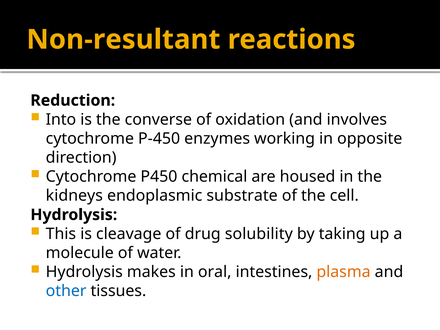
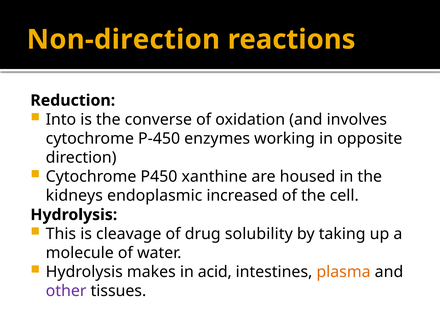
Non-resultant: Non-resultant -> Non-direction (123, 40)
chemical: chemical -> xanthine (214, 177)
substrate: substrate -> increased (242, 196)
oral: oral -> acid (215, 272)
other colour: blue -> purple (66, 291)
